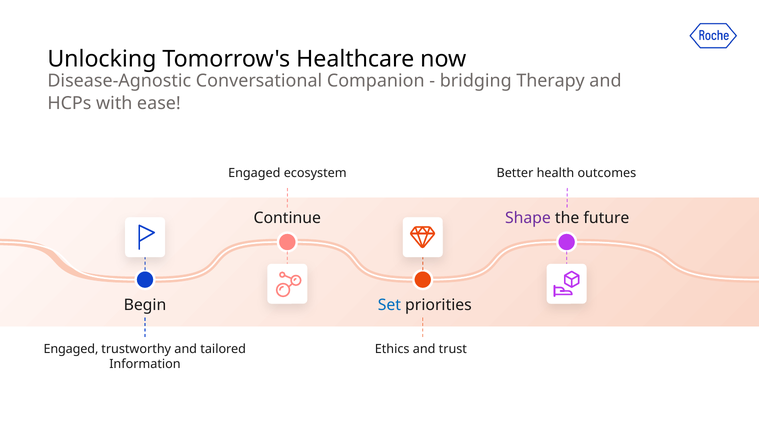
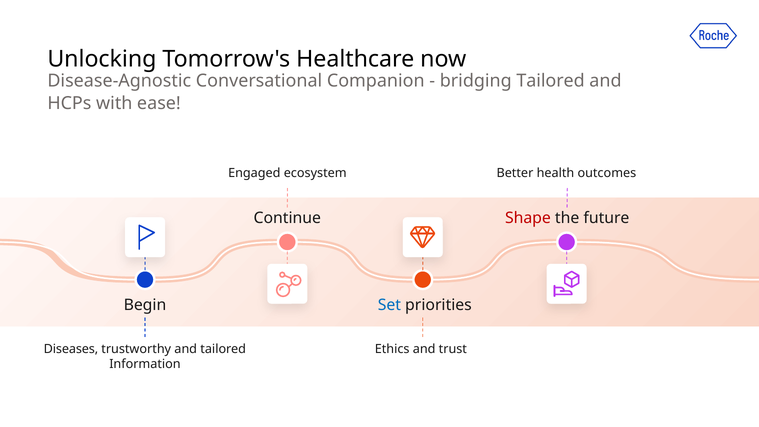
bridging Therapy: Therapy -> Tailored (551, 81)
Shape colour: purple -> red (528, 218)
Engaged: Engaged -> Diseases (71, 349)
